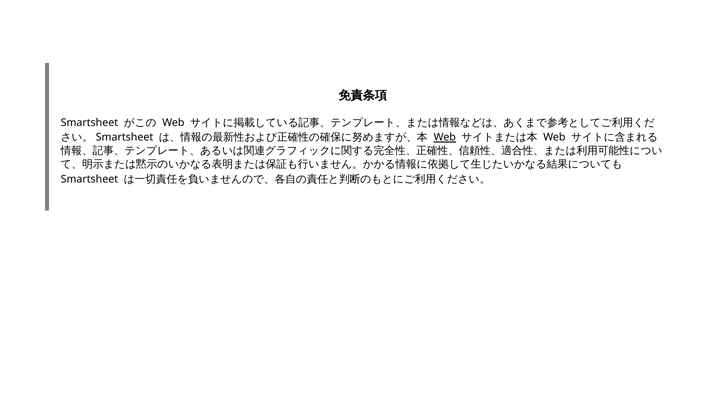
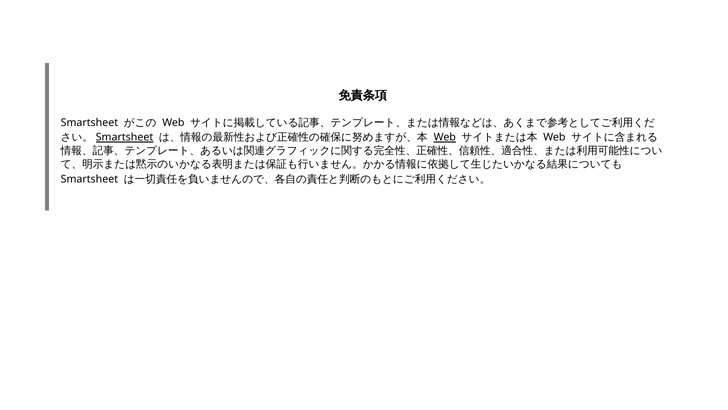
Smartsheet underline: none -> present (125, 137)
